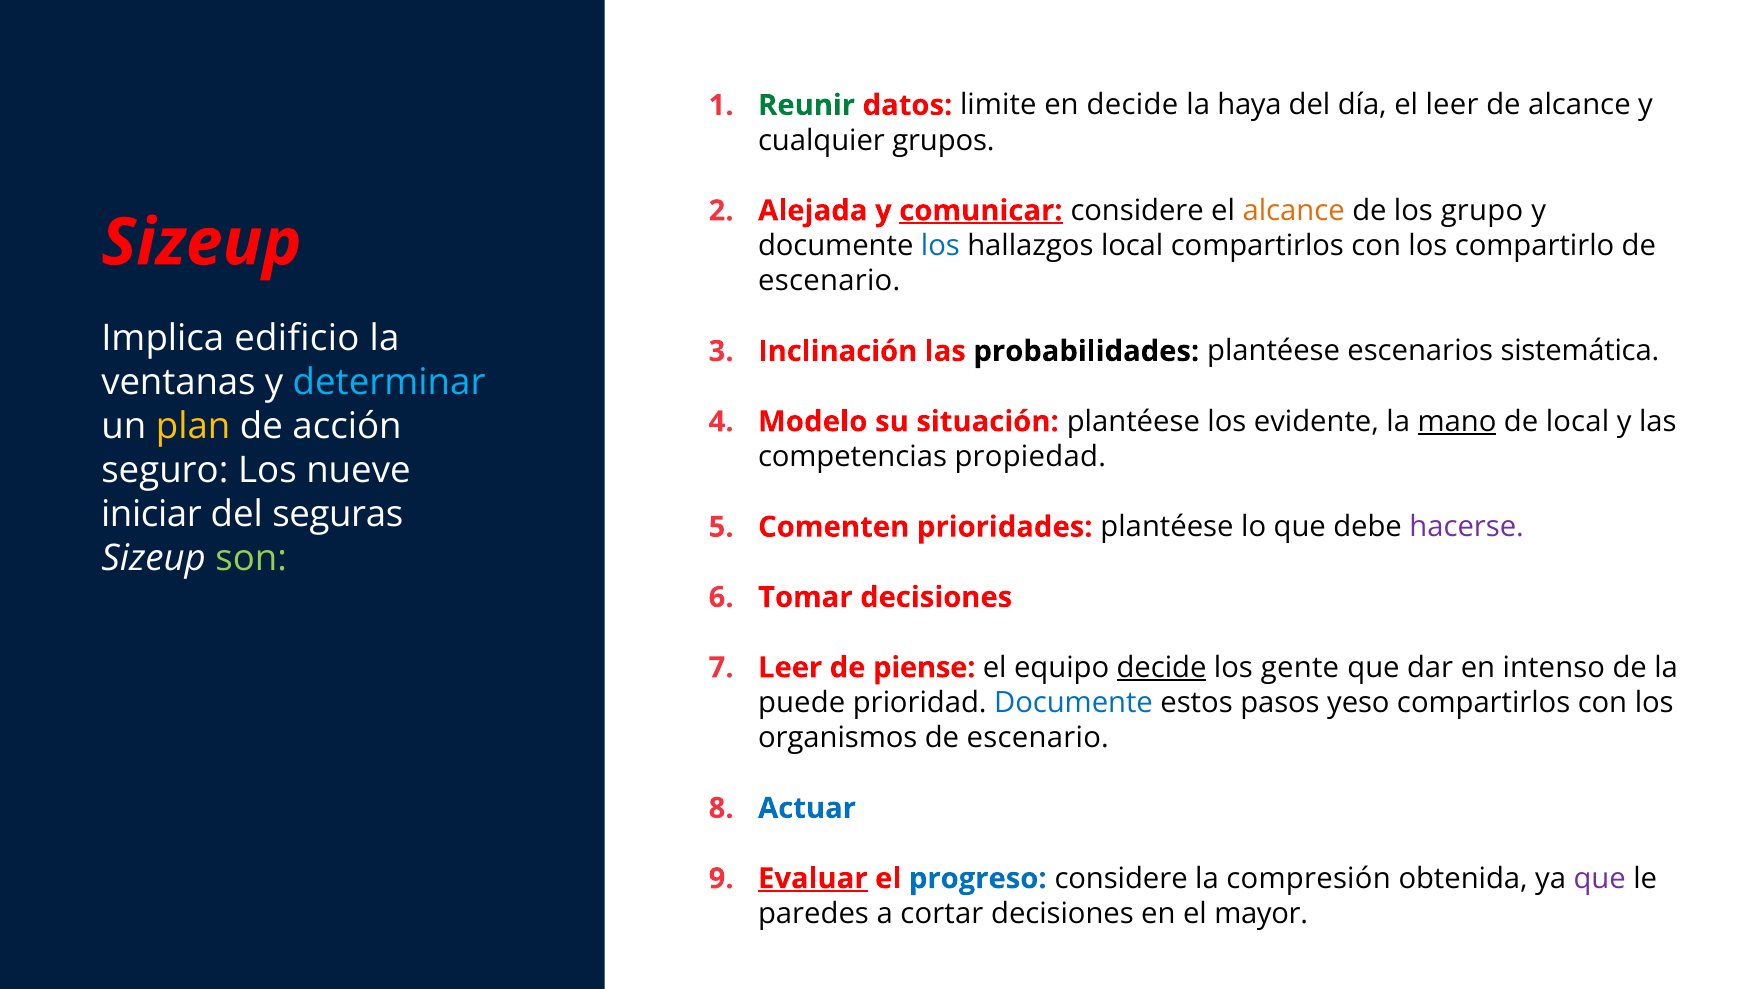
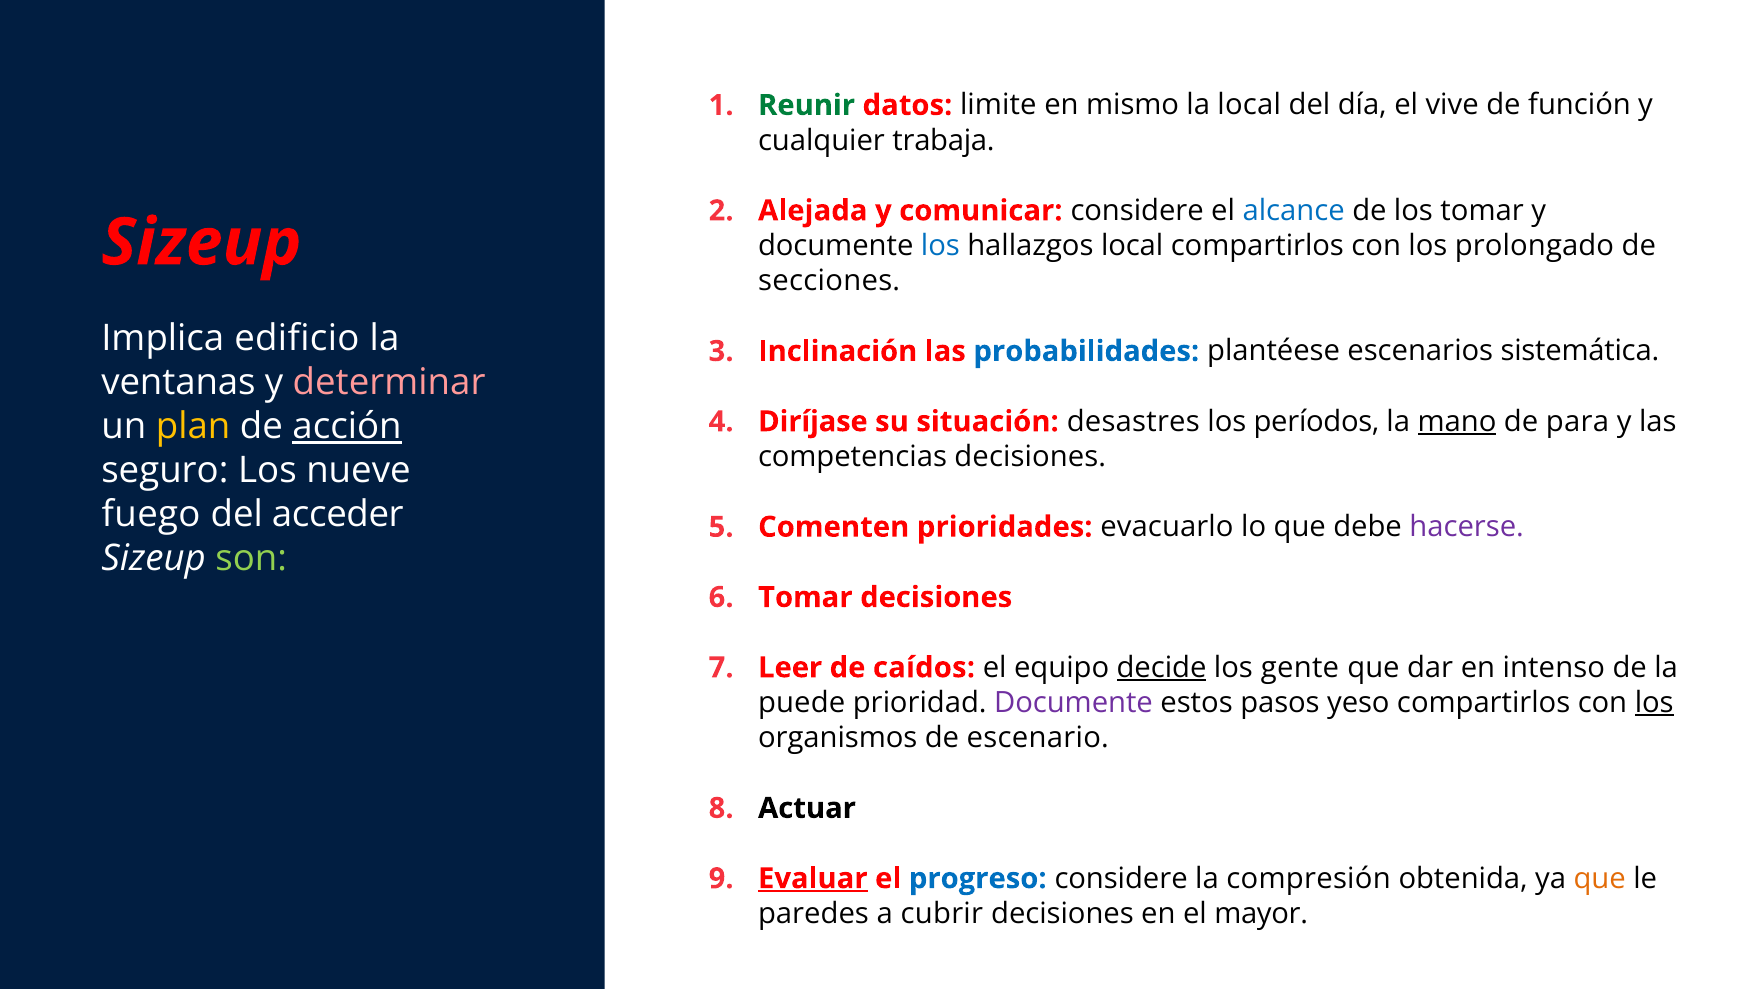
en decide: decide -> mismo (1133, 105)
la haya: haya -> local (1249, 105)
el leer: leer -> vive (1452, 105)
de alcance: alcance -> función (1580, 105)
grupos: grupos -> trabaja (944, 140)
comunicar underline: present -> none (981, 211)
alcance colour: orange -> blue (1294, 211)
los grupo: grupo -> tomar (1482, 211)
compartirlo: compartirlo -> prolongado (1534, 246)
escenario: escenario -> secciones (829, 281)
probabilidades colour: black -> blue (1086, 351)
determinar colour: light blue -> pink (389, 383)
Modelo: Modelo -> Diríjase (813, 422)
situación plantéese: plantéese -> desastres (1133, 422)
evidente: evidente -> períodos (1317, 422)
de local: local -> para (1577, 422)
acción underline: none -> present (347, 427)
competencias propiedad: propiedad -> decisiones (1030, 457)
iniciar: iniciar -> fuego (151, 515)
seguras: seguras -> acceder (338, 515)
prioridades plantéese: plantéese -> evacuarlo (1167, 527)
piense: piense -> caídos (924, 668)
Documente colour: blue -> purple (1073, 703)
los underline: none -> present (1654, 703)
Actuar colour: blue -> black (807, 808)
que colour: purple -> orange (1600, 878)
cortar: cortar -> cubrir (942, 914)
